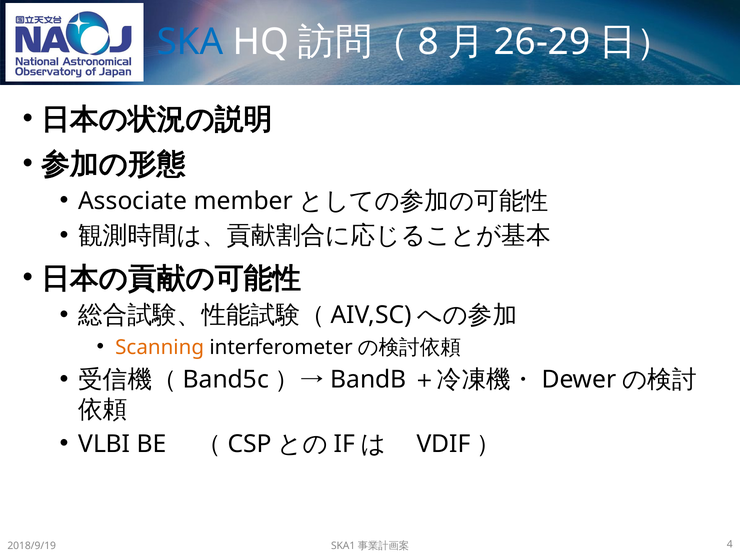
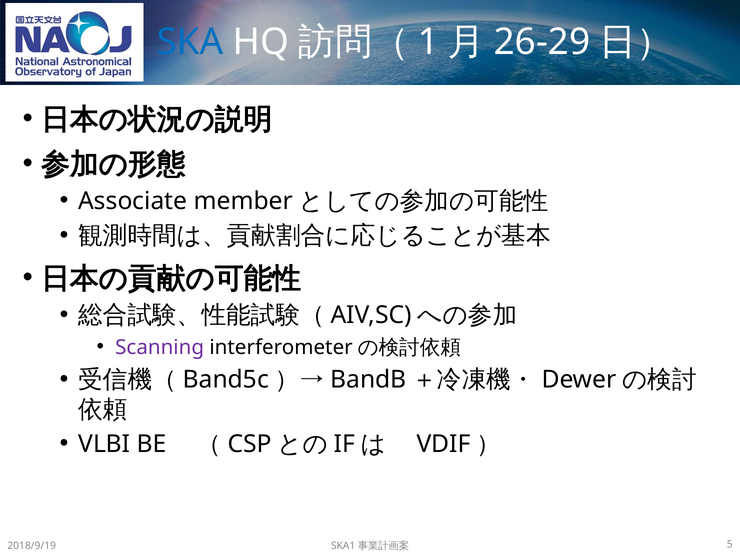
8: 8 -> 1 (429, 42)
Scanning colour: orange -> purple (160, 347)
4: 4 -> 5 (730, 544)
